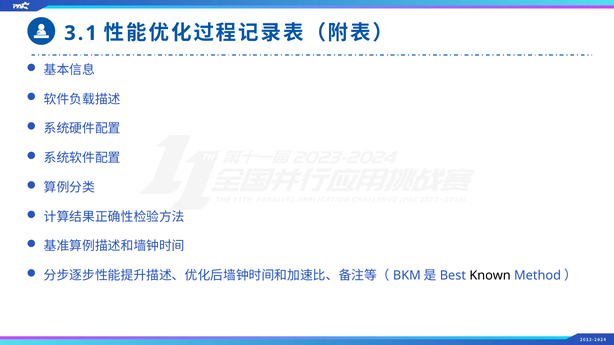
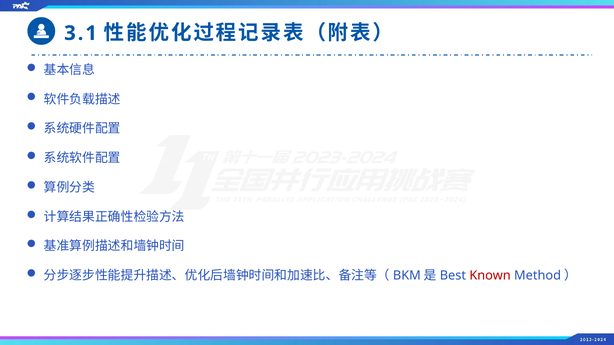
Known colour: black -> red (490, 276)
